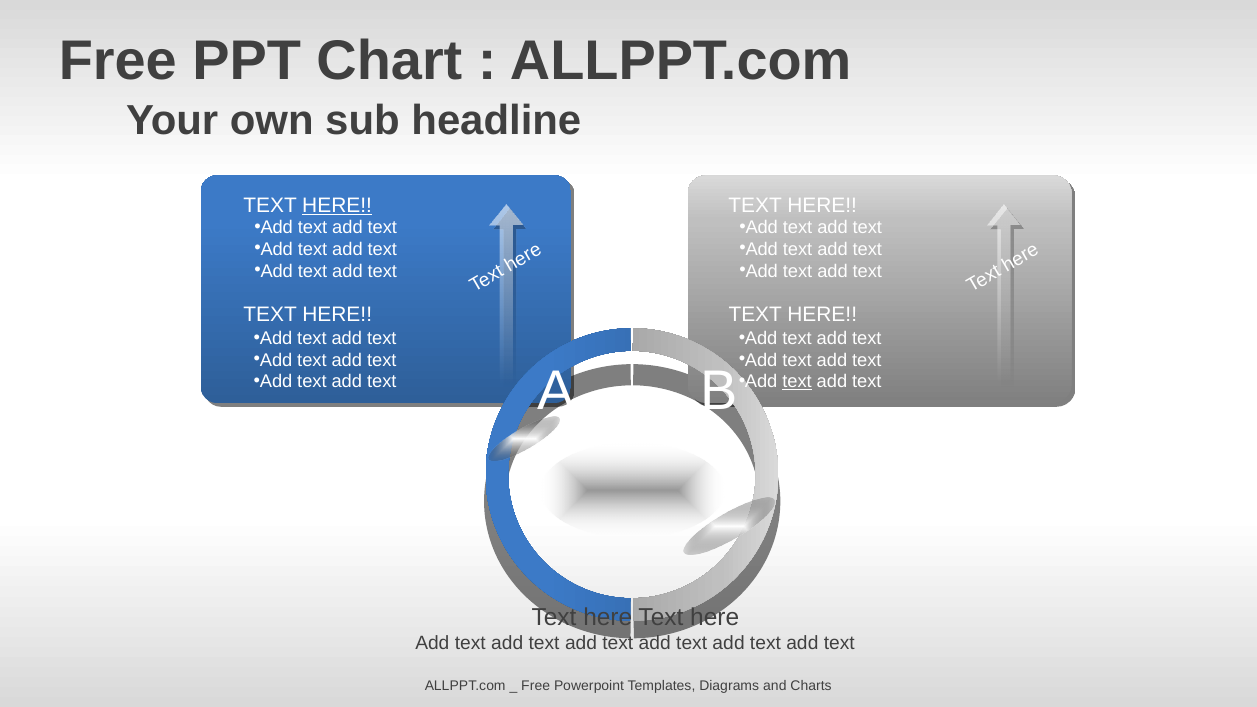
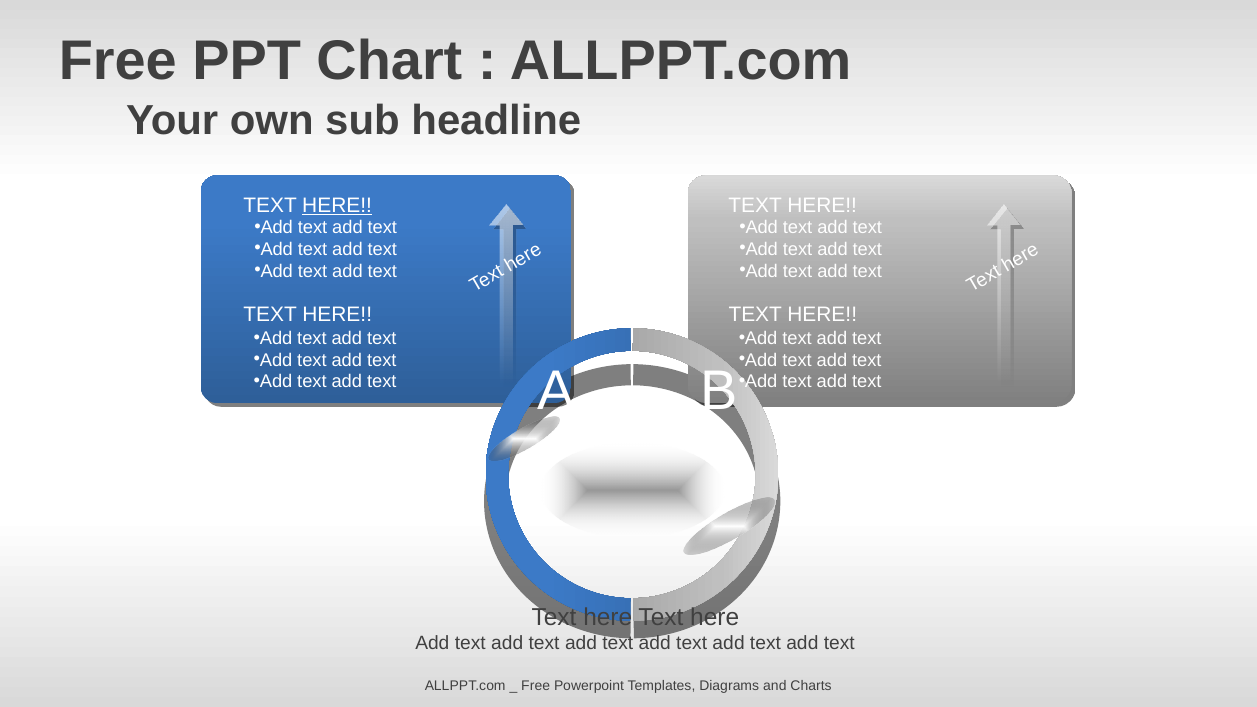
text underline: present -> none (797, 382)
